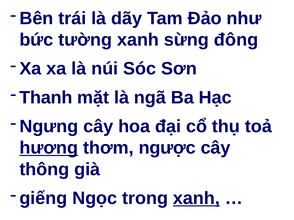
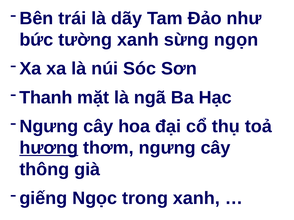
đông: đông -> ngọn (236, 40)
thơm ngược: ngược -> ngưng (167, 148)
xanh underline: present -> none (196, 199)
